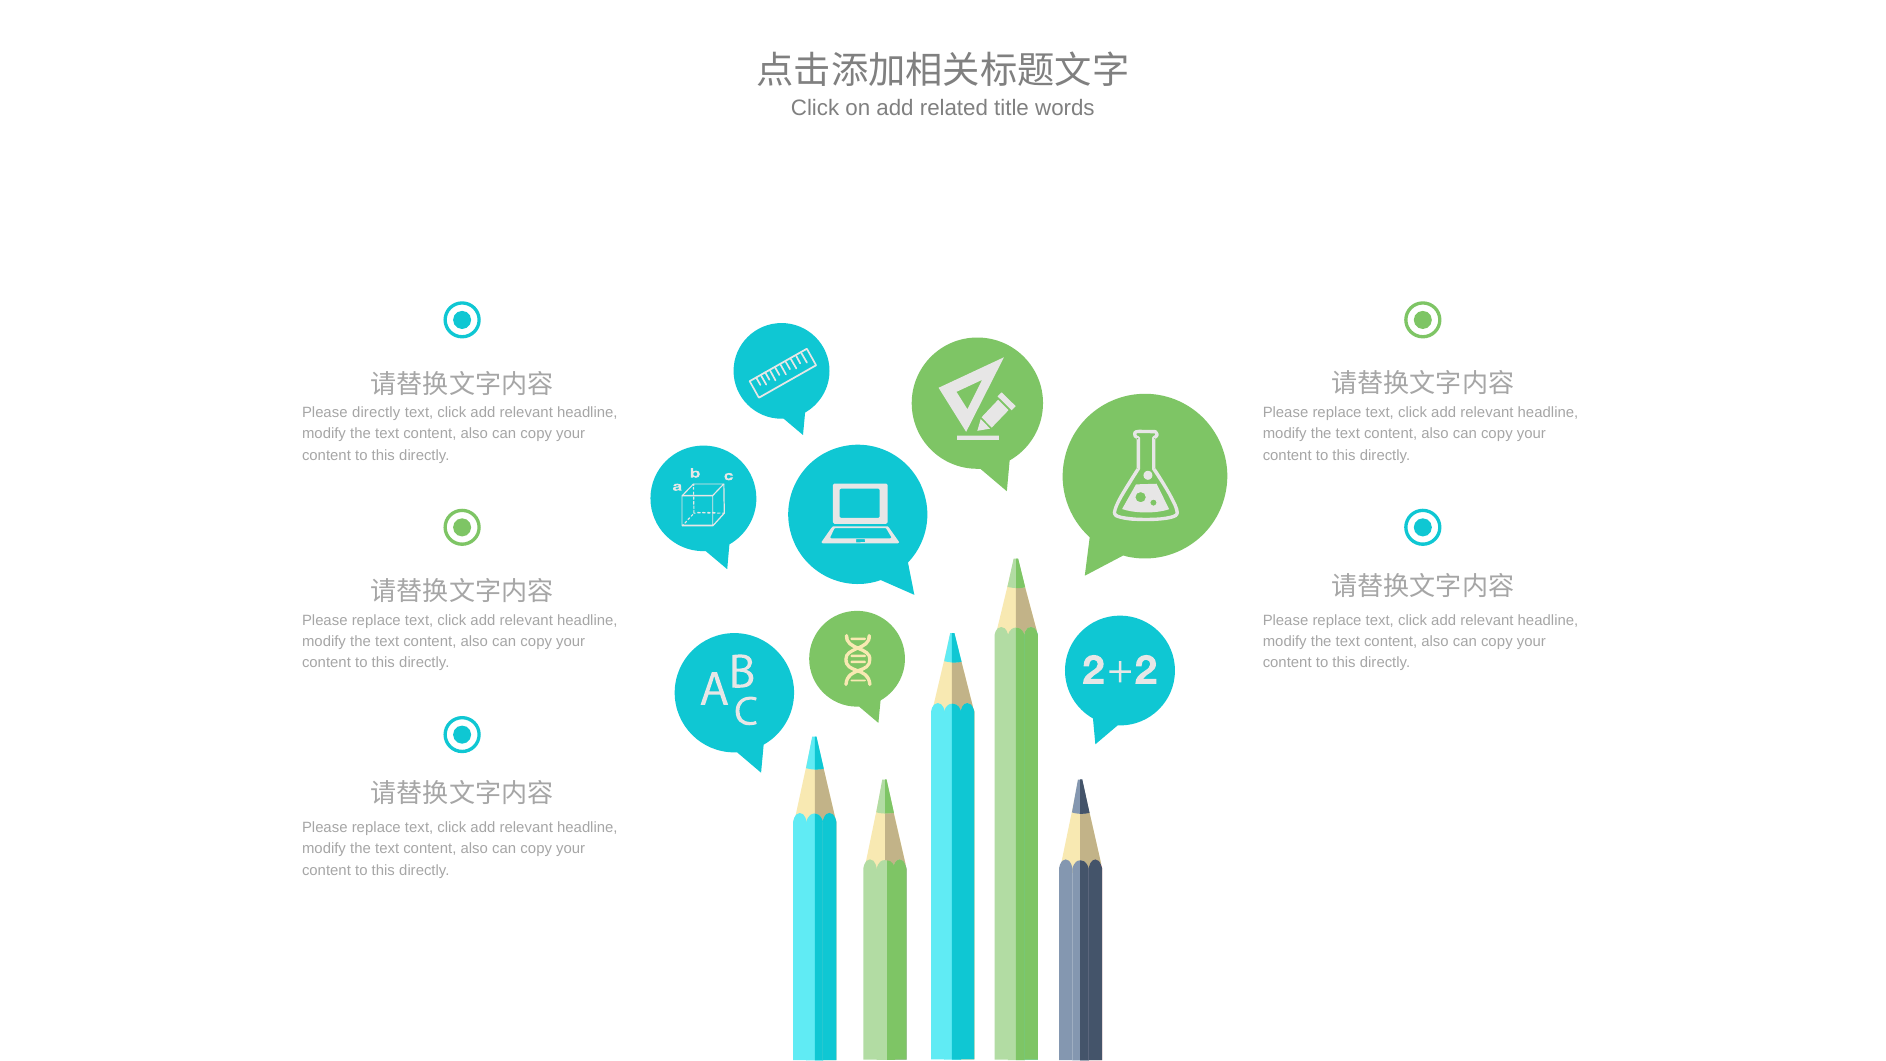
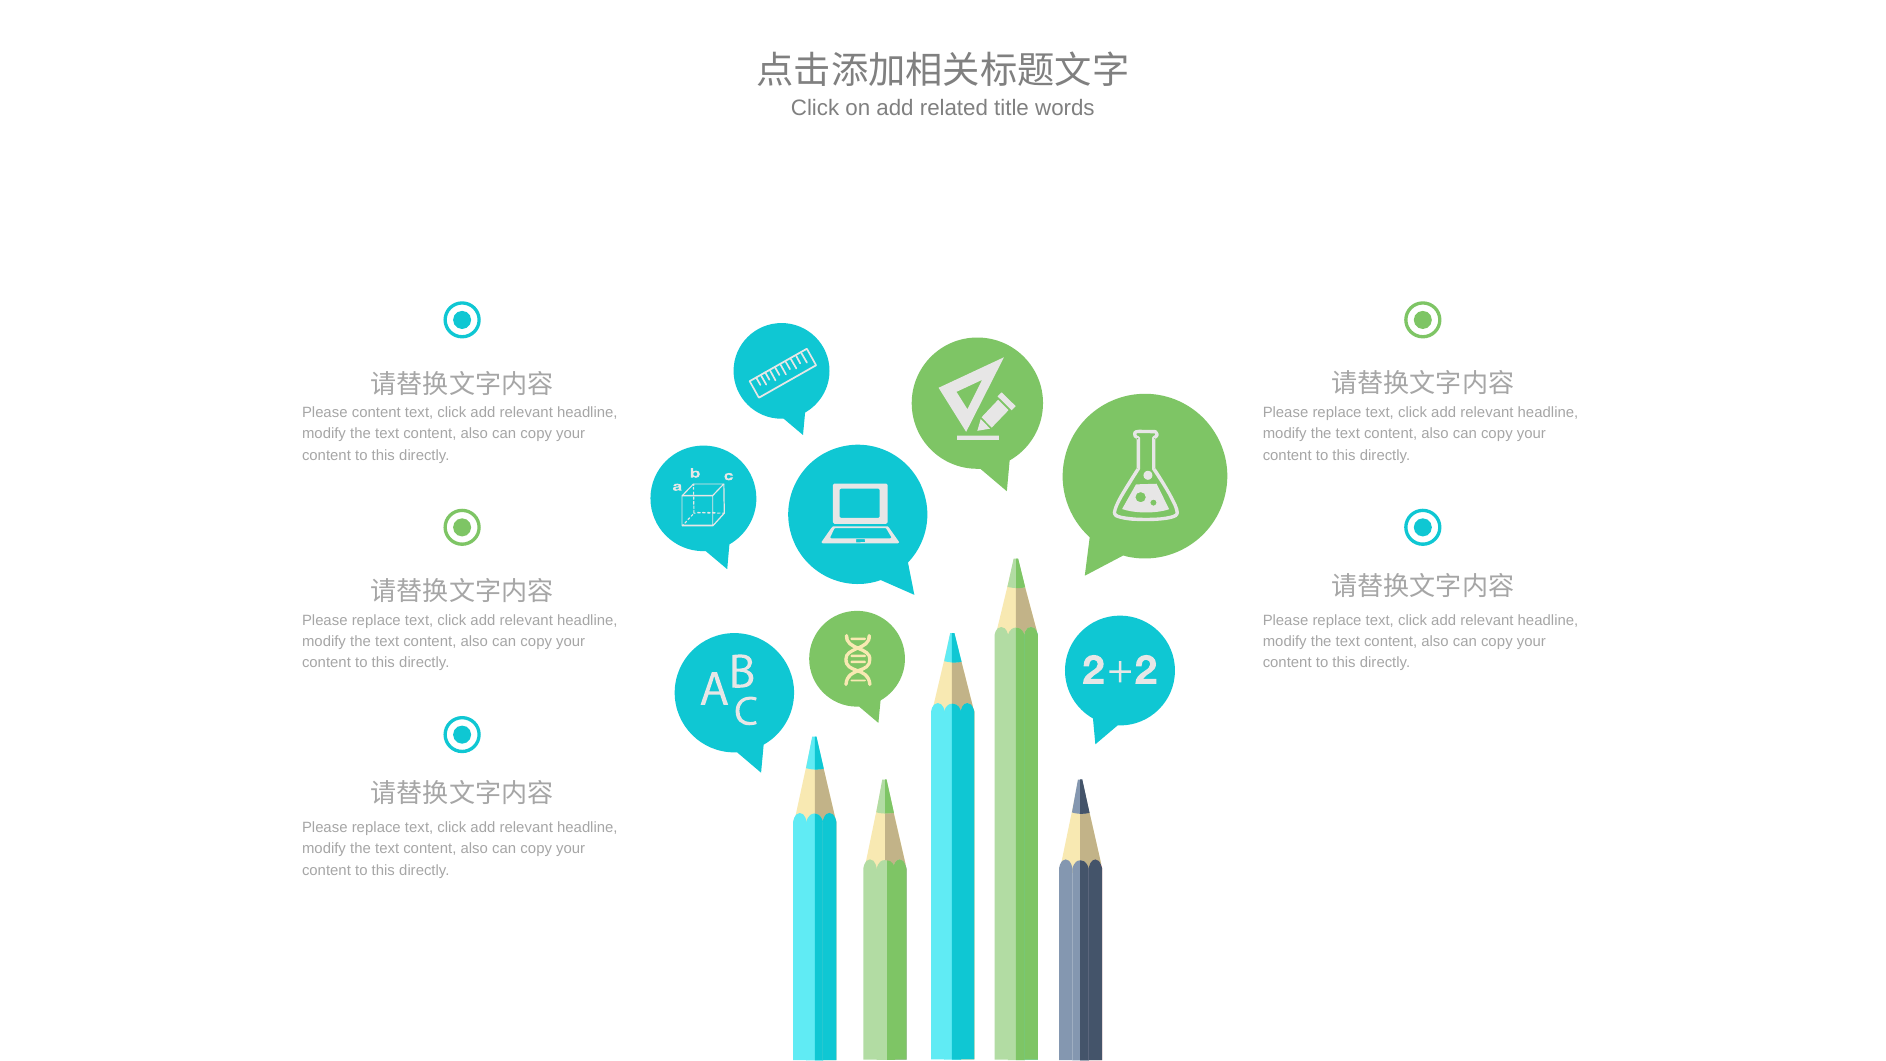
Please directly: directly -> content (376, 413)
